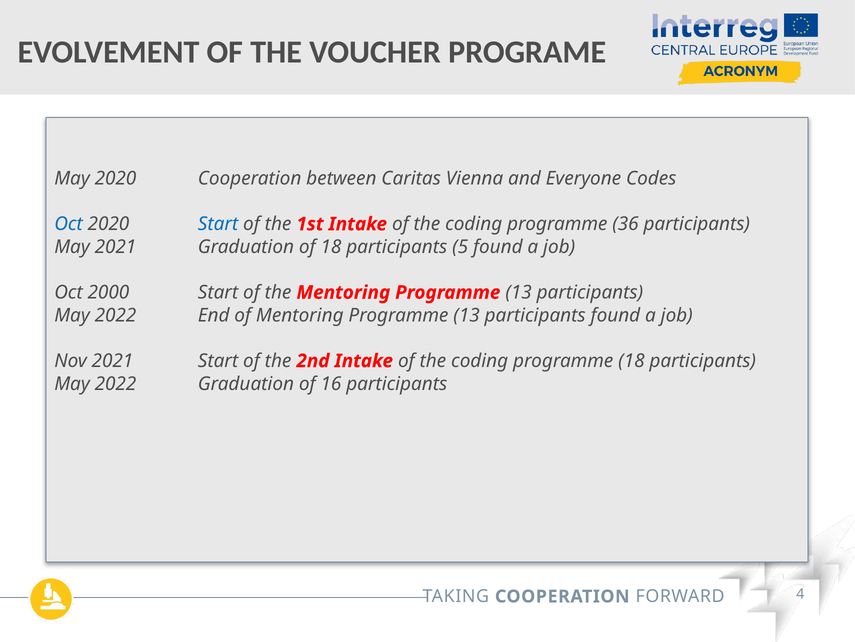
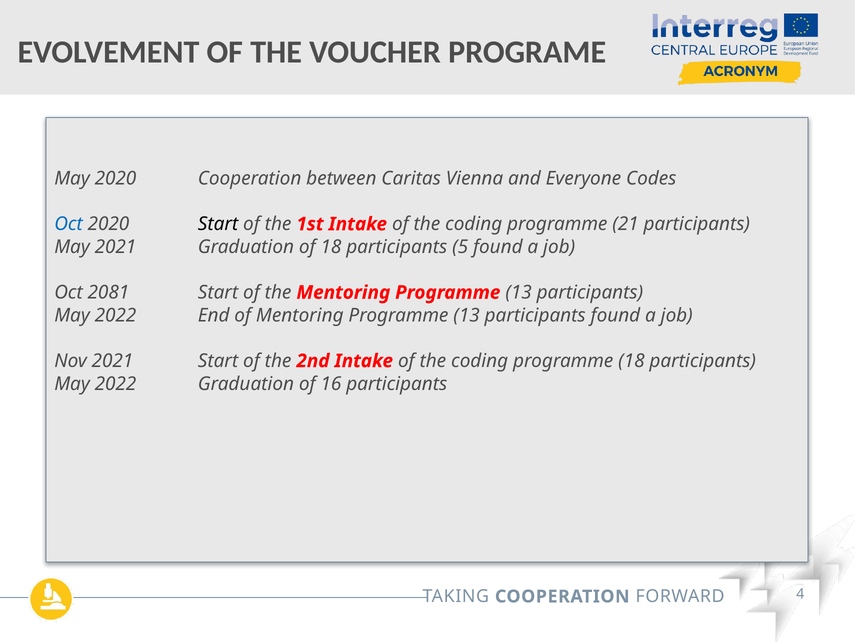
Start colour: blue -> black (218, 224)
36: 36 -> 21 (625, 224)
2000: 2000 -> 2081 (108, 292)
